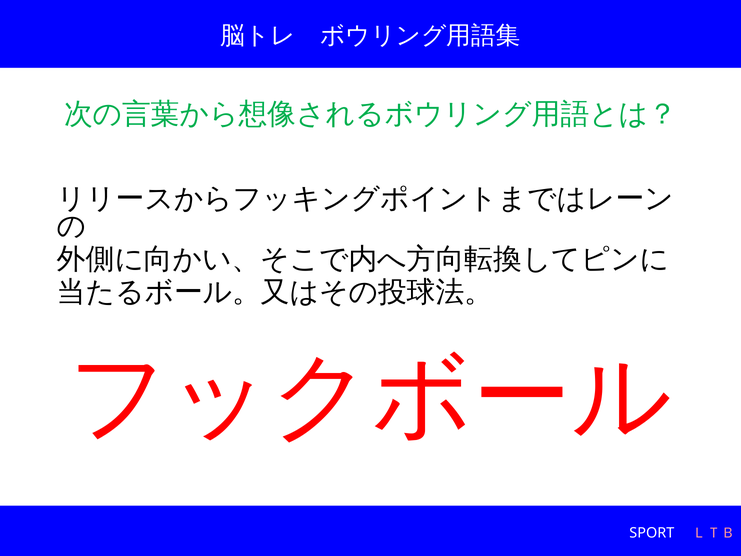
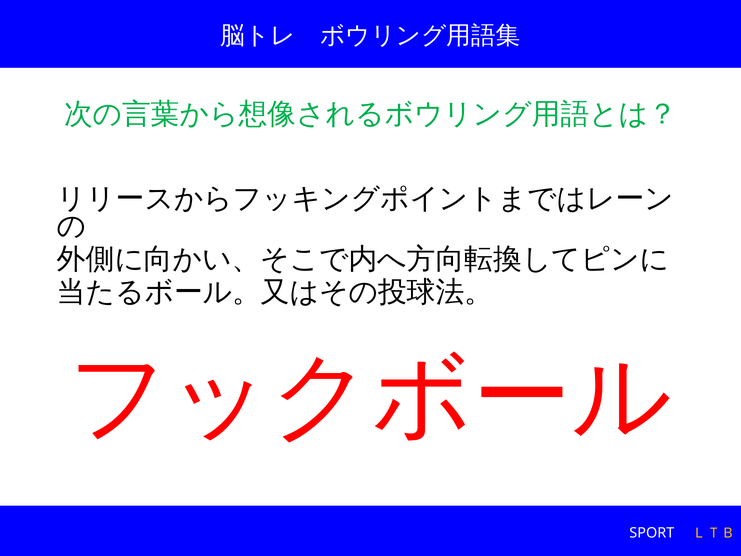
ＬＴＢ colour: pink -> yellow (714, 533)
